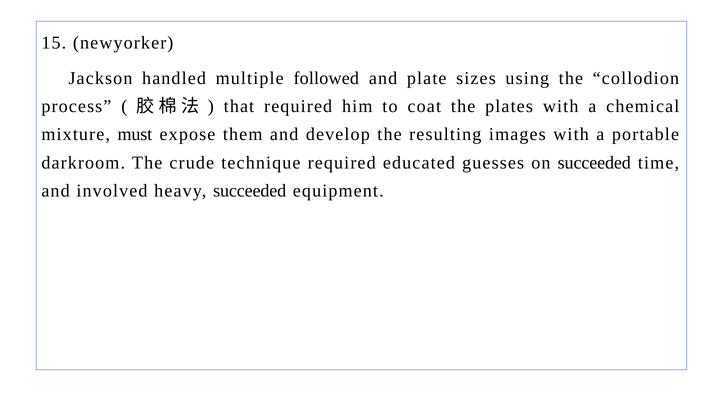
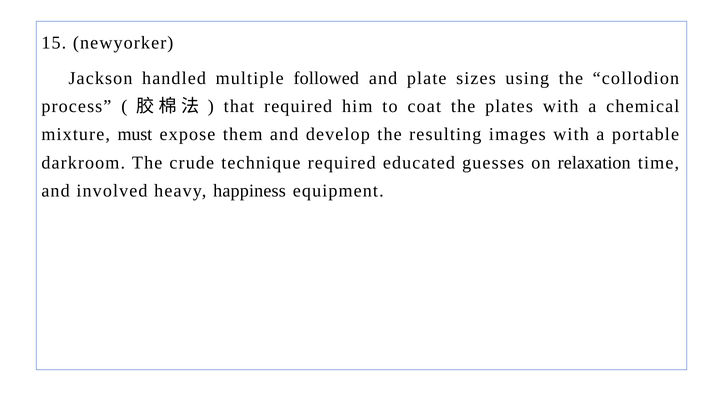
on succeeded: succeeded -> relaxation (594, 163)
heavy succeeded: succeeded -> happiness (250, 191)
